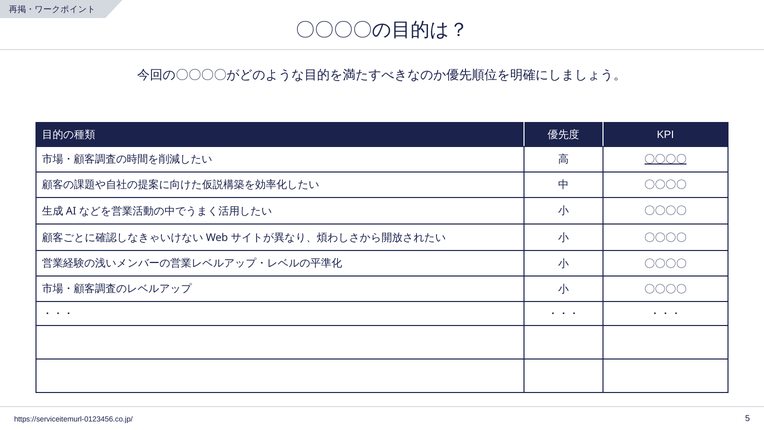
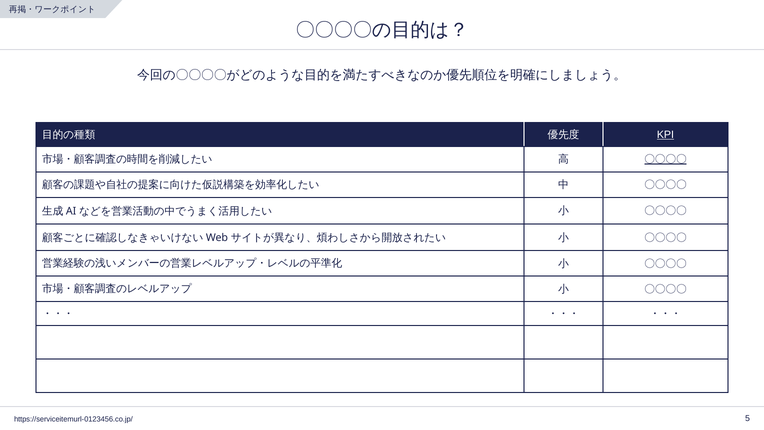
KPI underline: none -> present (665, 135)
